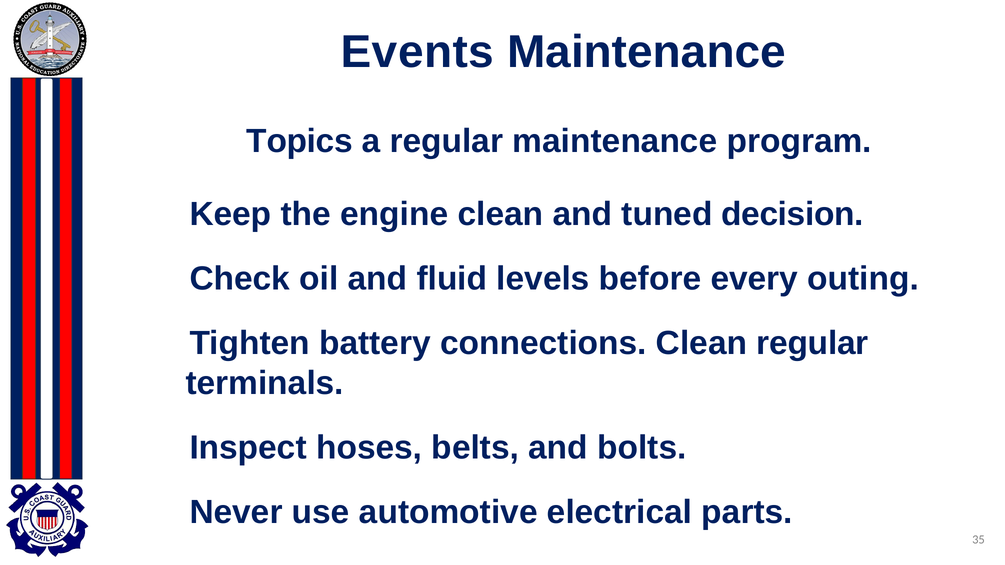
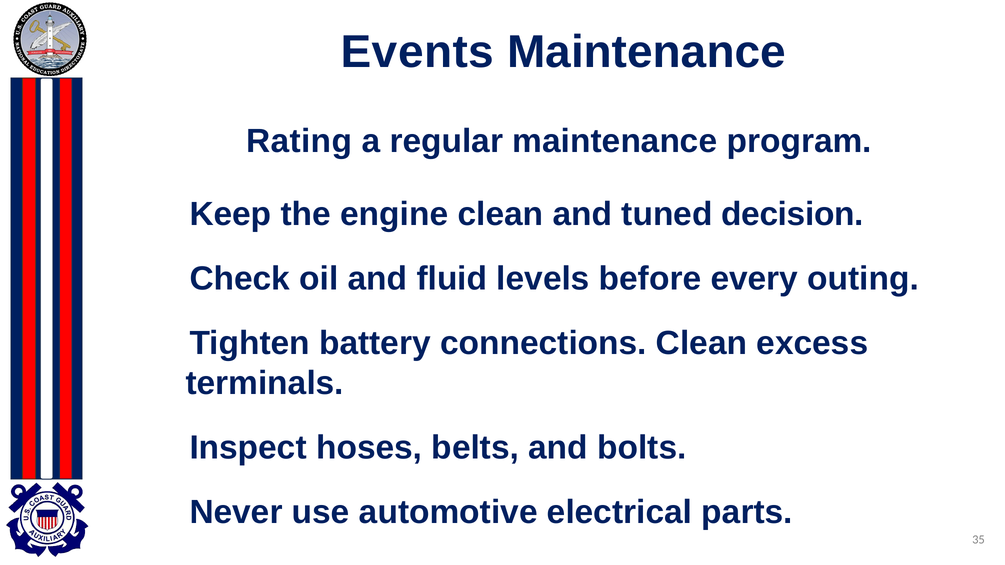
Topics: Topics -> Rating (299, 141)
Clean regular: regular -> excess (812, 343)
